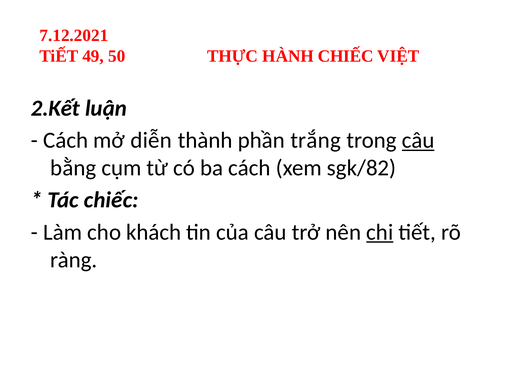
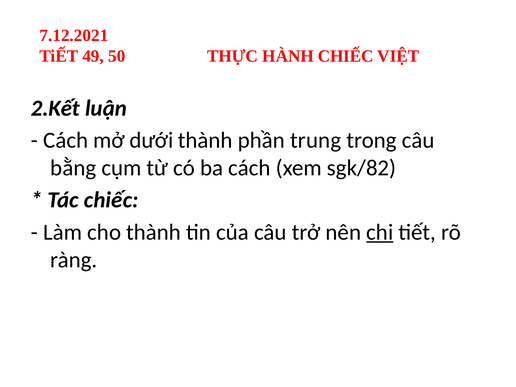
diễn: diễn -> dưới (151, 140)
trắng: trắng -> trung (316, 140)
câu underline: present -> none (418, 140)
cho khách: khách -> thành (154, 232)
